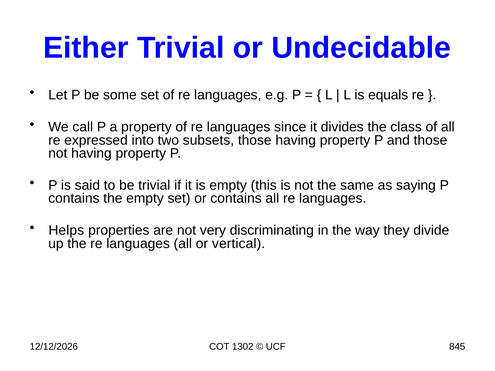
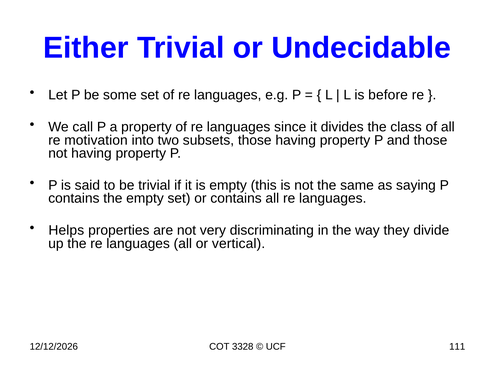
equals: equals -> before (388, 95)
expressed: expressed -> motivation (96, 140)
1302: 1302 -> 3328 (243, 347)
845: 845 -> 111 (457, 347)
